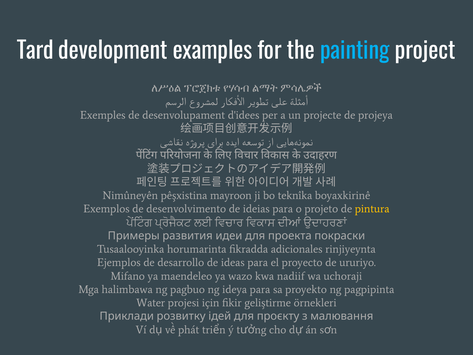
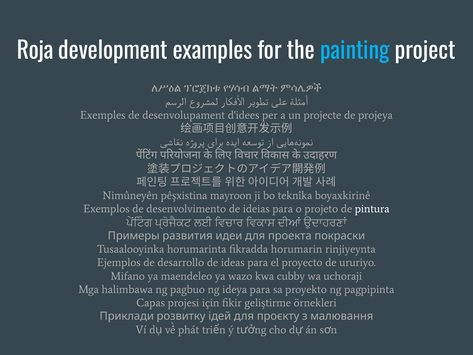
Tard: Tard -> Roja (35, 51)
pintura colour: yellow -> white (372, 209)
adicionales: adicionales -> horumarin (297, 249)
nadiif: nadiif -> cubby (291, 276)
Water: Water -> Capas (151, 303)
